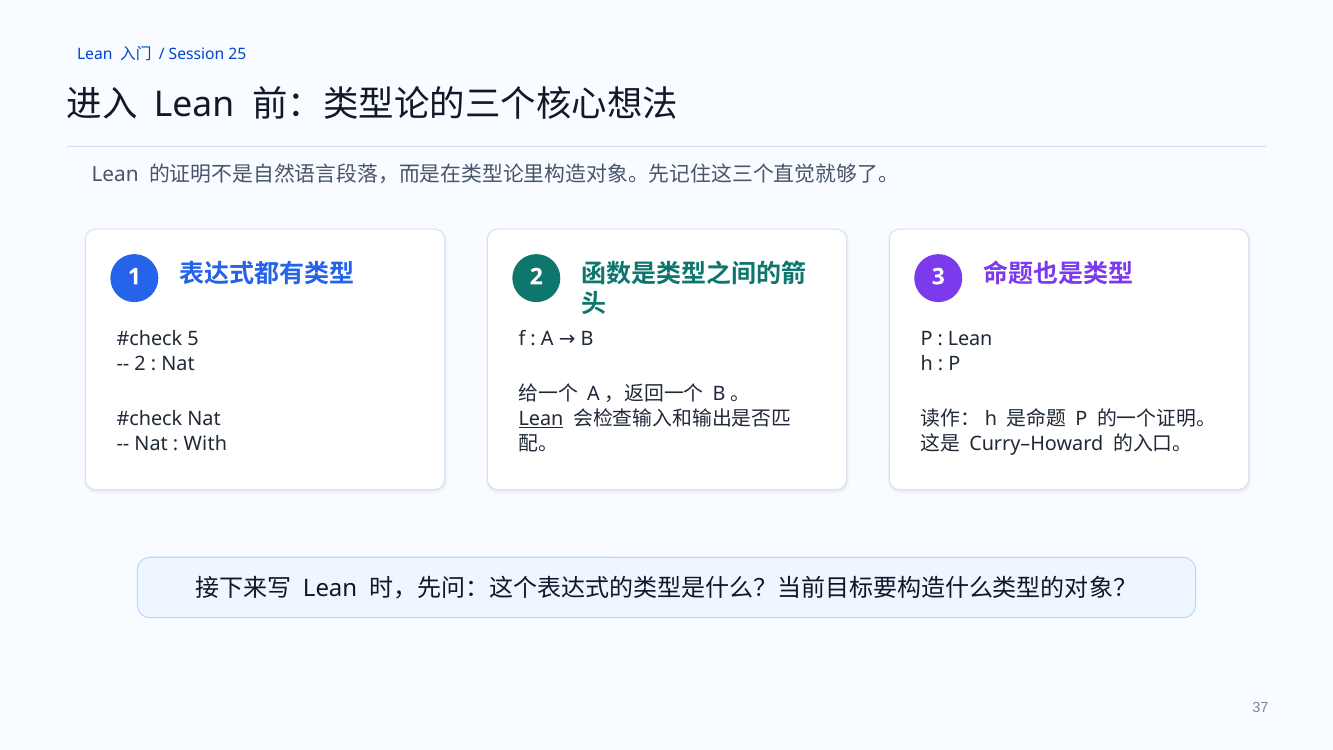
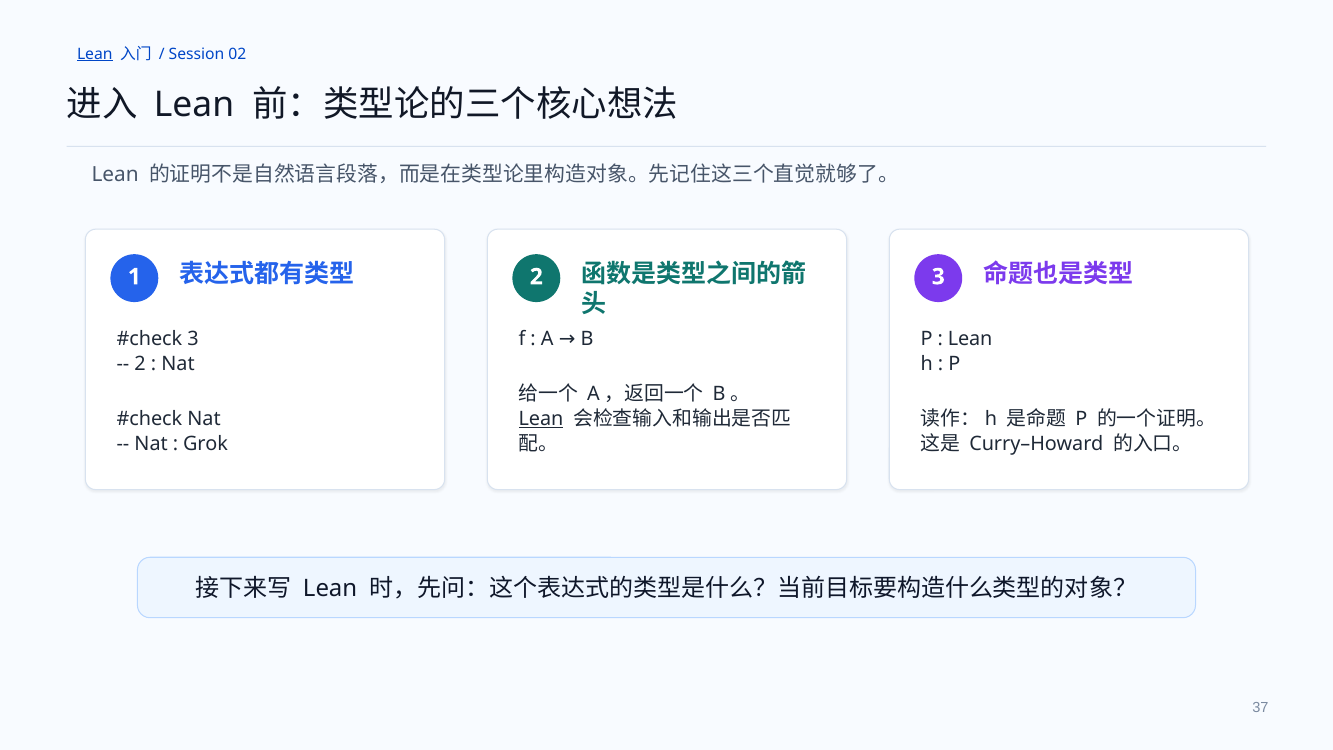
Lean underline: none -> present (95, 54)
25: 25 -> 02 (237, 54)
5: 5 -> 3 (193, 339)
With: With -> Grok (206, 444)
